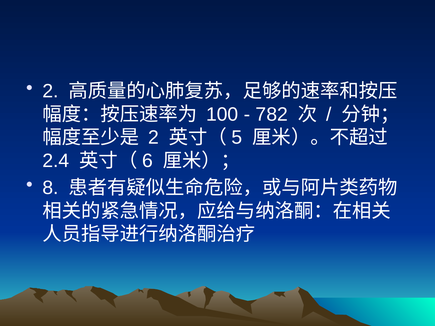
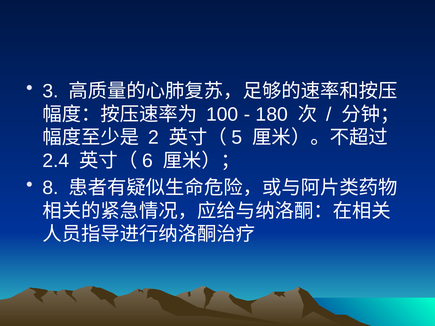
2: 2 -> 3 (50, 91)
782: 782 -> 180 (272, 114)
